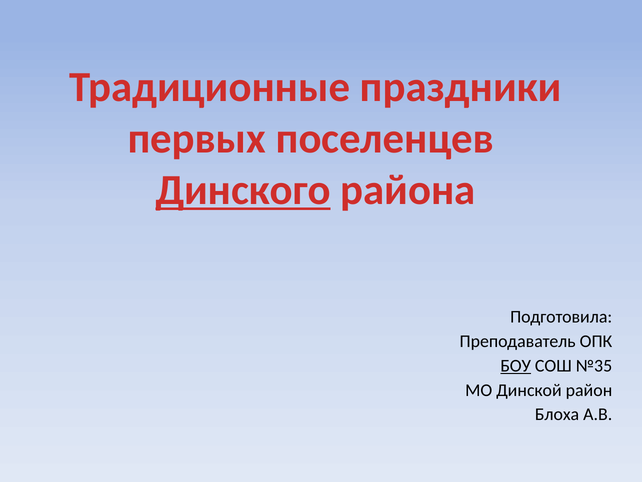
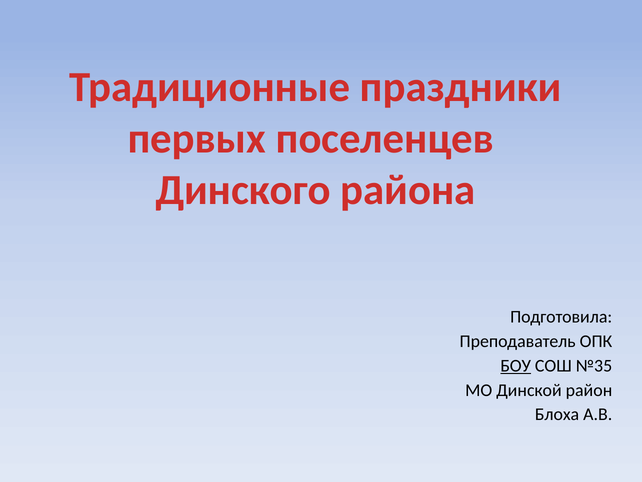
Динского underline: present -> none (243, 190)
